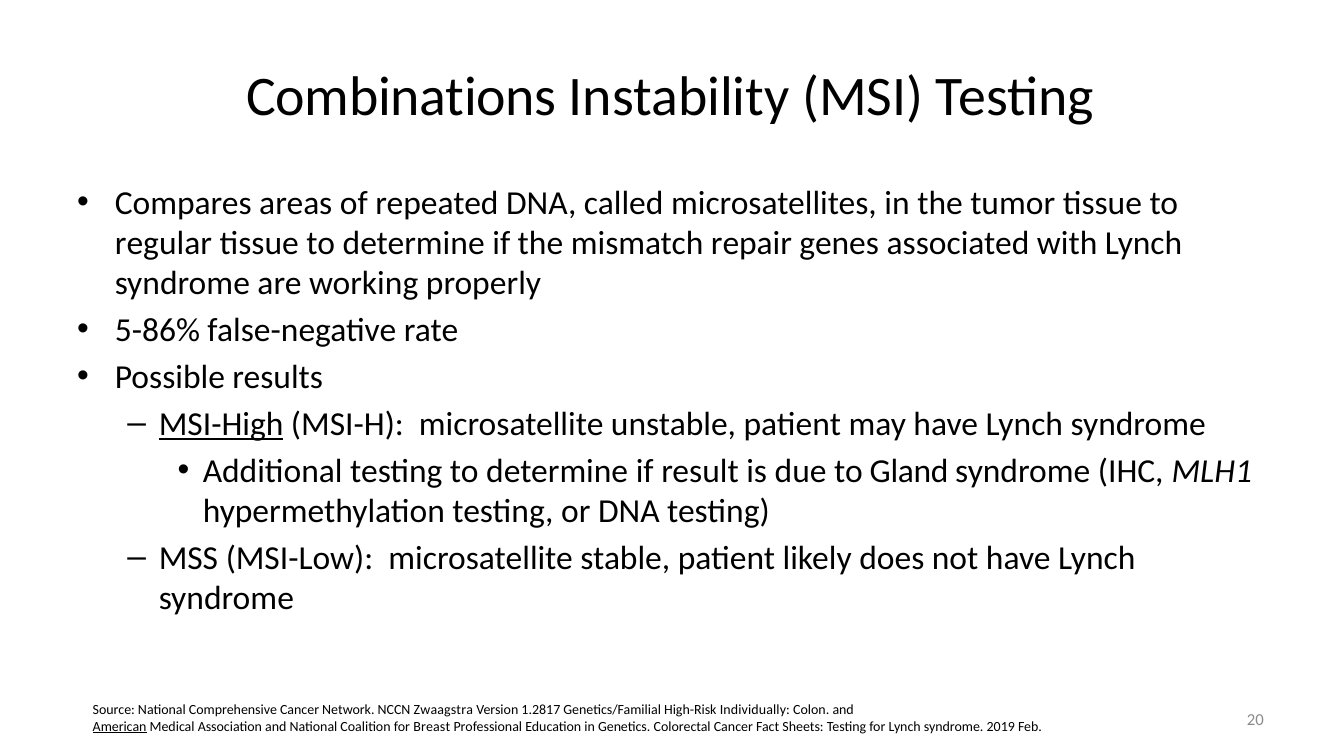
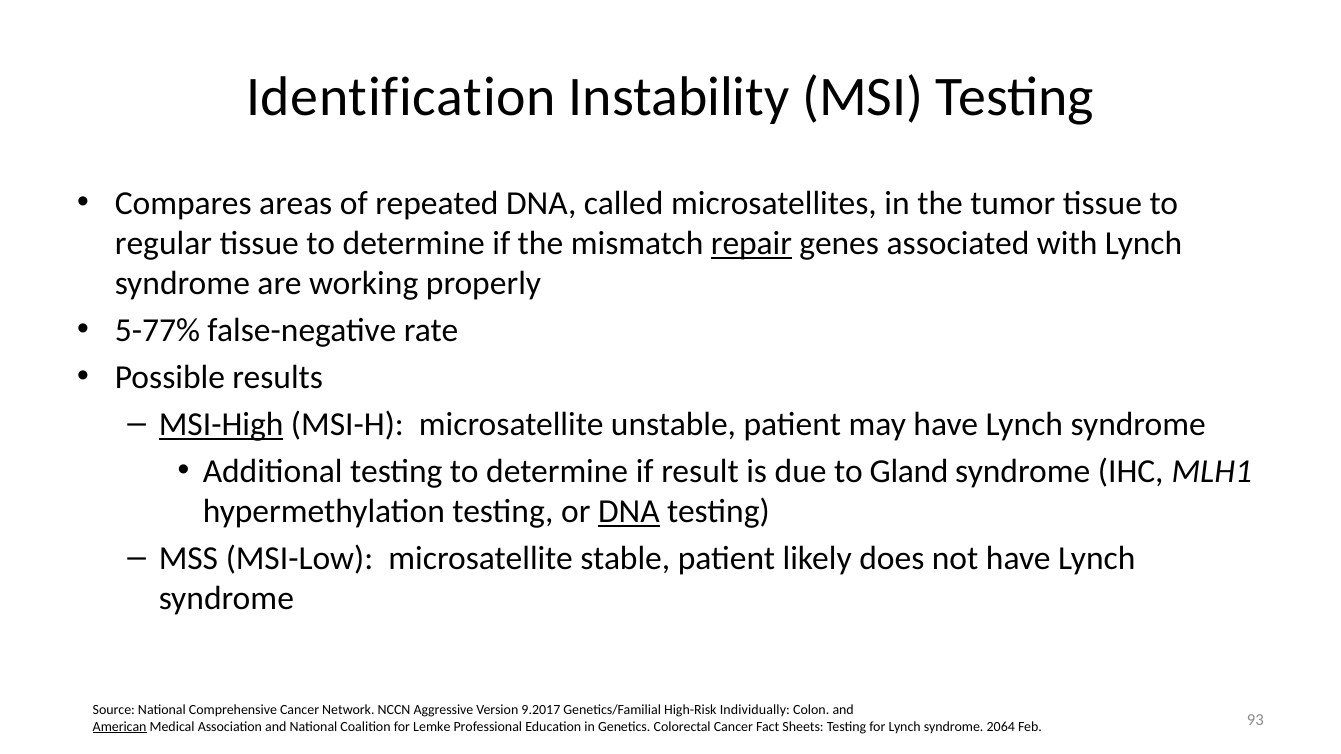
Combinations: Combinations -> Identification (401, 97)
repair underline: none -> present (751, 244)
5-86%: 5-86% -> 5-77% (157, 331)
DNA underline: none -> present (629, 512)
Zwaagstra: Zwaagstra -> Aggressive (443, 710)
1.2817: 1.2817 -> 9.2017 (541, 710)
Breast: Breast -> Lemke (432, 727)
2019: 2019 -> 2064 (1001, 727)
20: 20 -> 93 (1255, 720)
